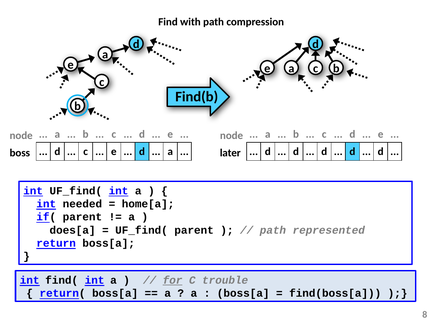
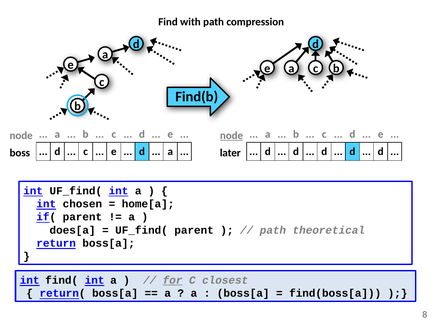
node underline: none -> present (232, 136)
needed: needed -> chosen (82, 204)
represented: represented -> theoretical (329, 230)
trouble: trouble -> closest (225, 281)
